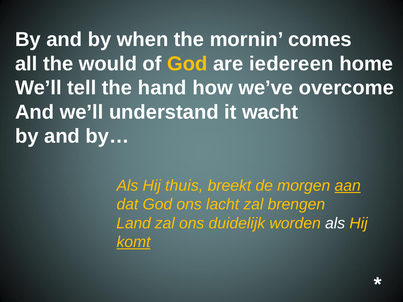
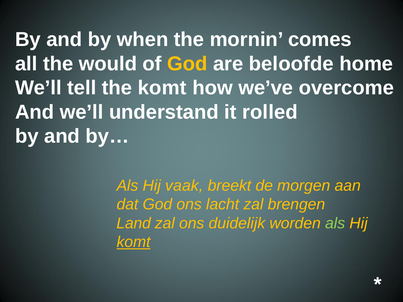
iedereen: iedereen -> beloofde (291, 64)
the hand: hand -> komt (162, 88)
wacht: wacht -> rolled (270, 112)
thuis: thuis -> vaak (184, 186)
aan underline: present -> none (348, 186)
als colour: white -> light green (335, 223)
